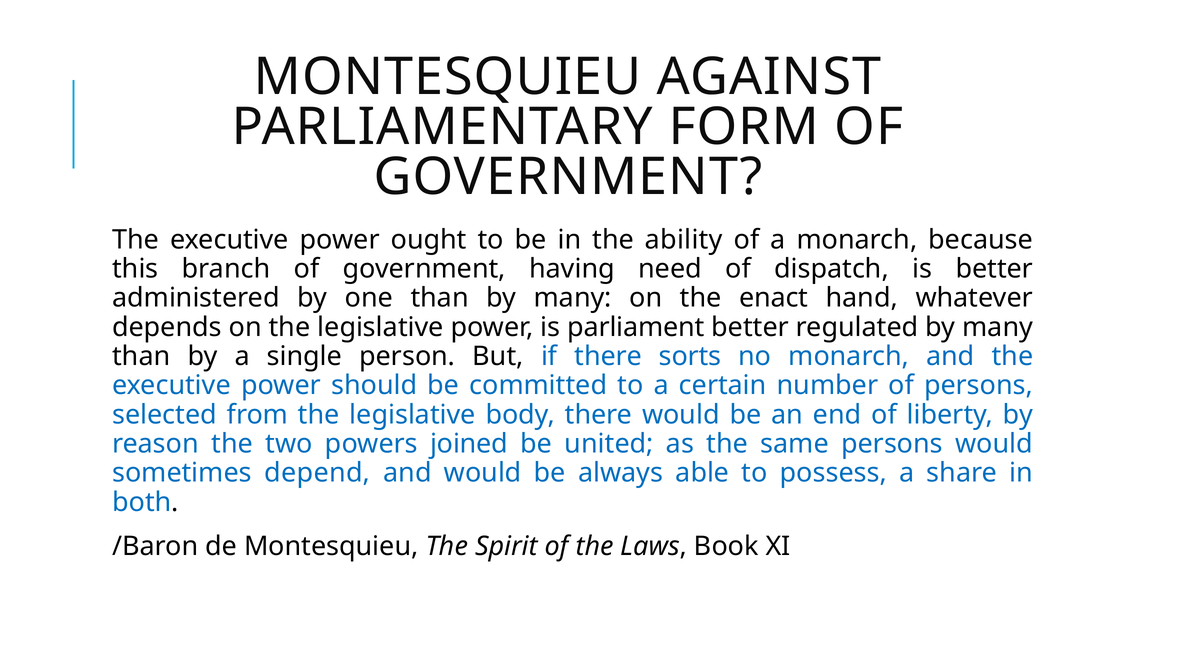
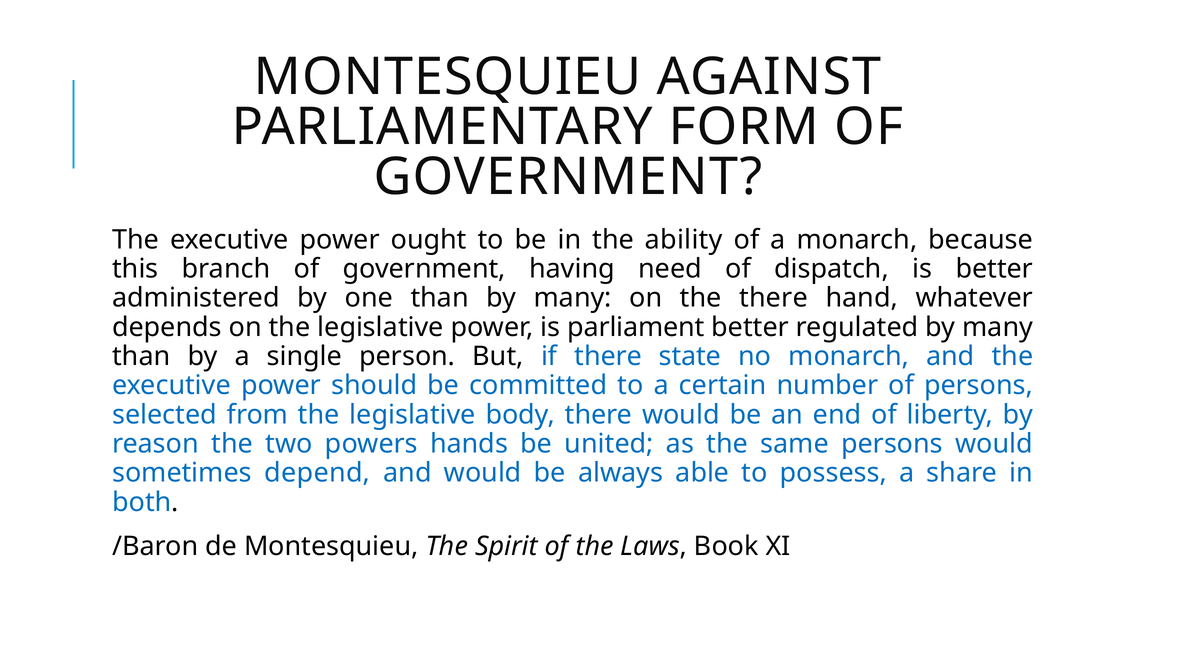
the enact: enact -> there (773, 298)
sorts: sorts -> state (690, 356)
joined: joined -> hands (469, 444)
